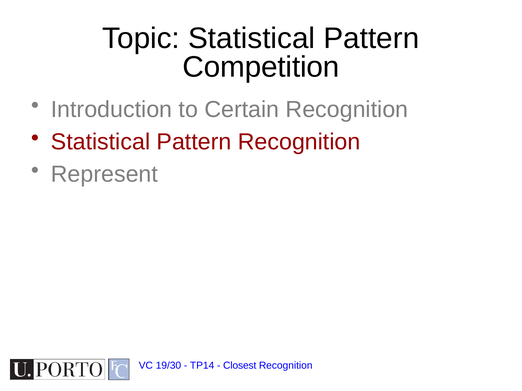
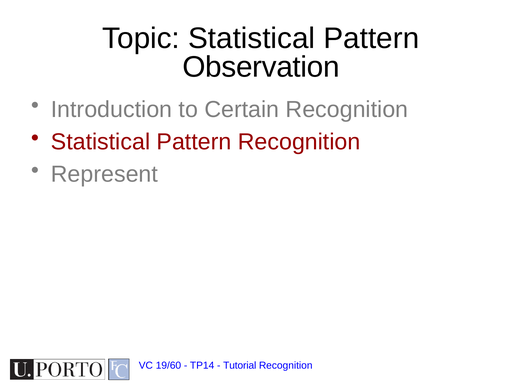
Competition: Competition -> Observation (261, 67)
19/30: 19/30 -> 19/60 (168, 366)
Closest: Closest -> Tutorial (240, 366)
